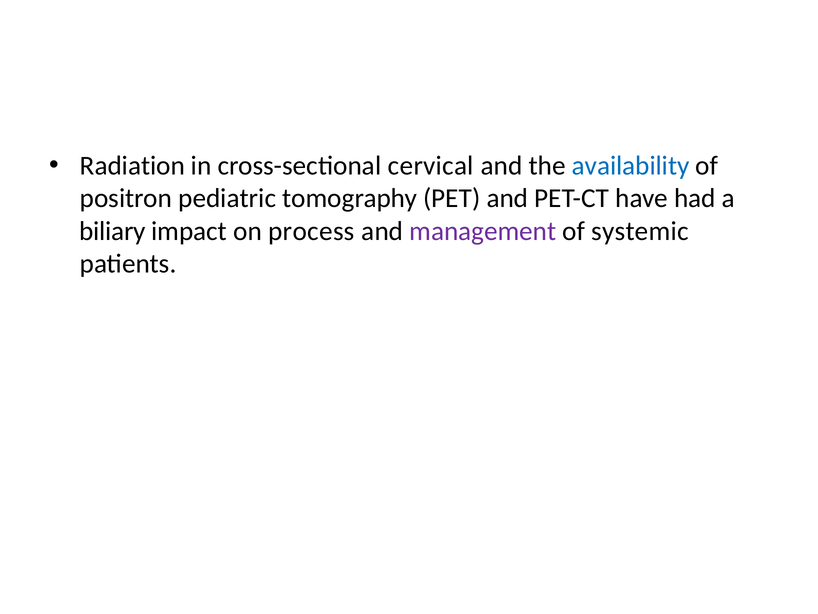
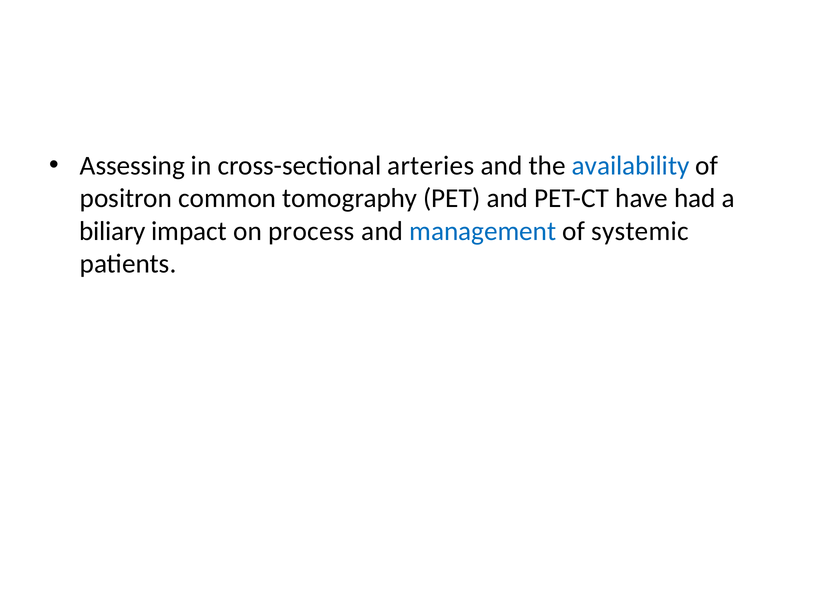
Radiation: Radiation -> Assessing (132, 166)
cervical: cervical -> arteries (431, 166)
pediatric: pediatric -> common (227, 198)
management colour: purple -> blue (483, 231)
